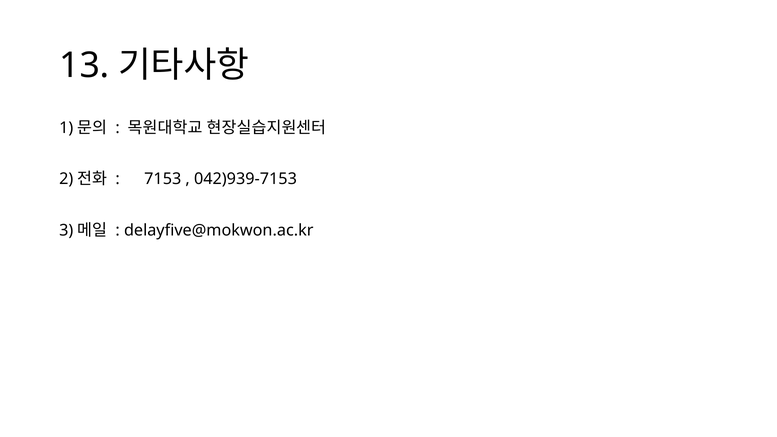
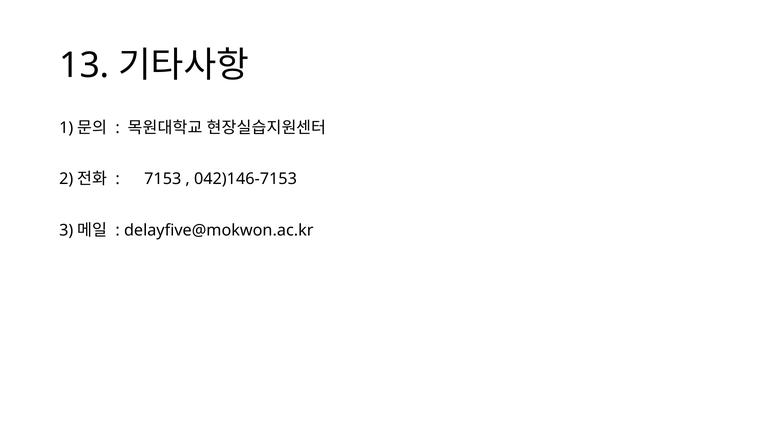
042)939-7153: 042)939-7153 -> 042)146-7153 (245, 179)
